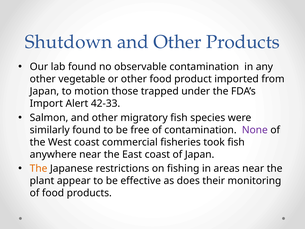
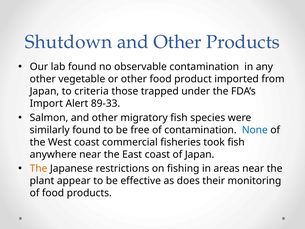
motion: motion -> criteria (92, 91)
42-33: 42-33 -> 89-33 (106, 103)
None colour: purple -> blue (255, 130)
